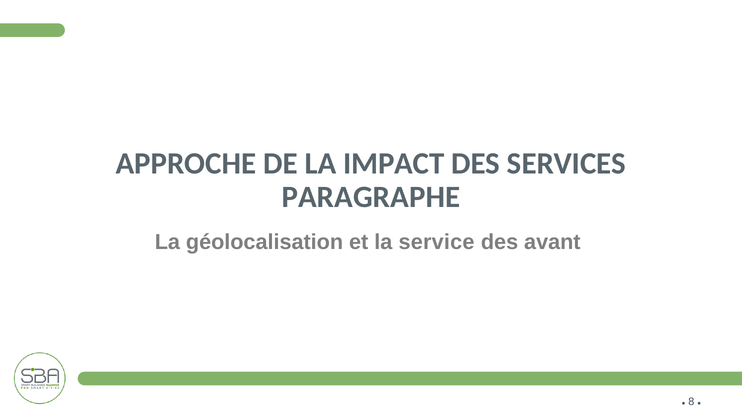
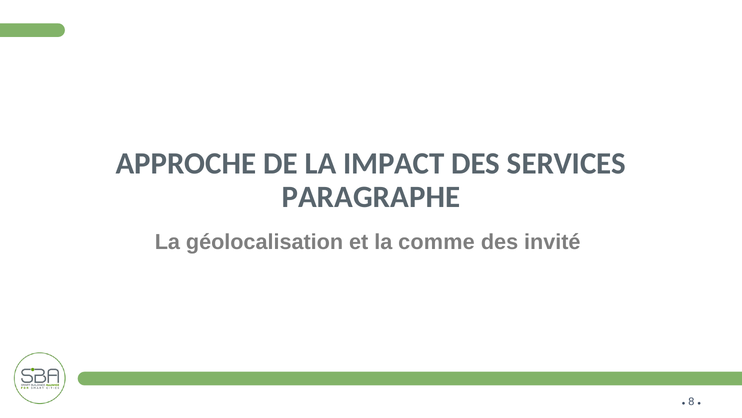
service: service -> comme (436, 242)
avant: avant -> invité (552, 242)
